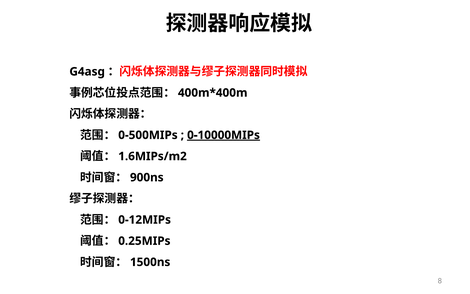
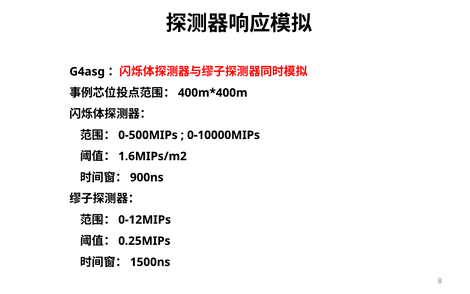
0-10000MIPs underline: present -> none (224, 135)
